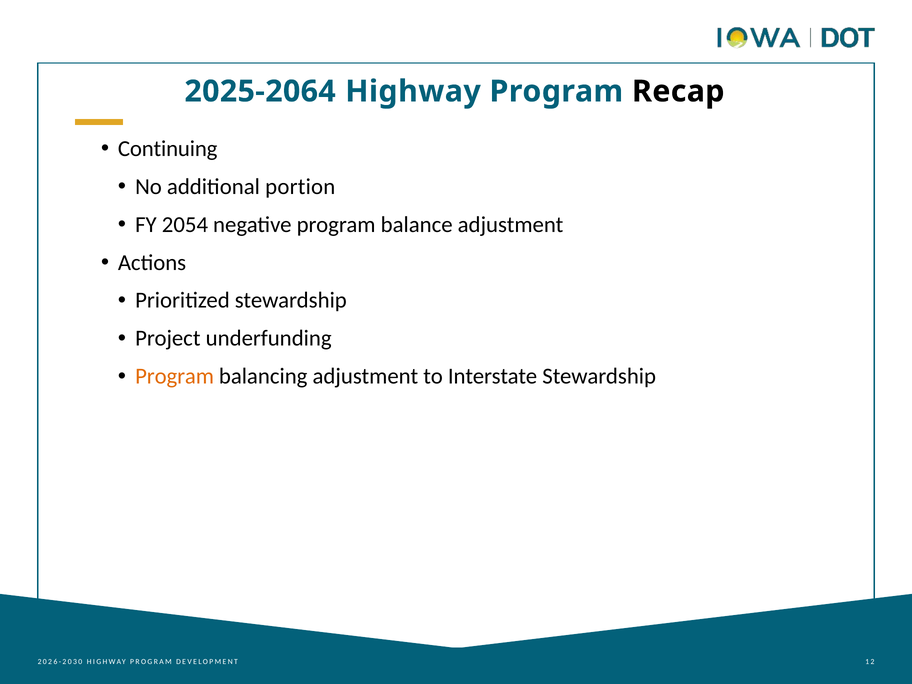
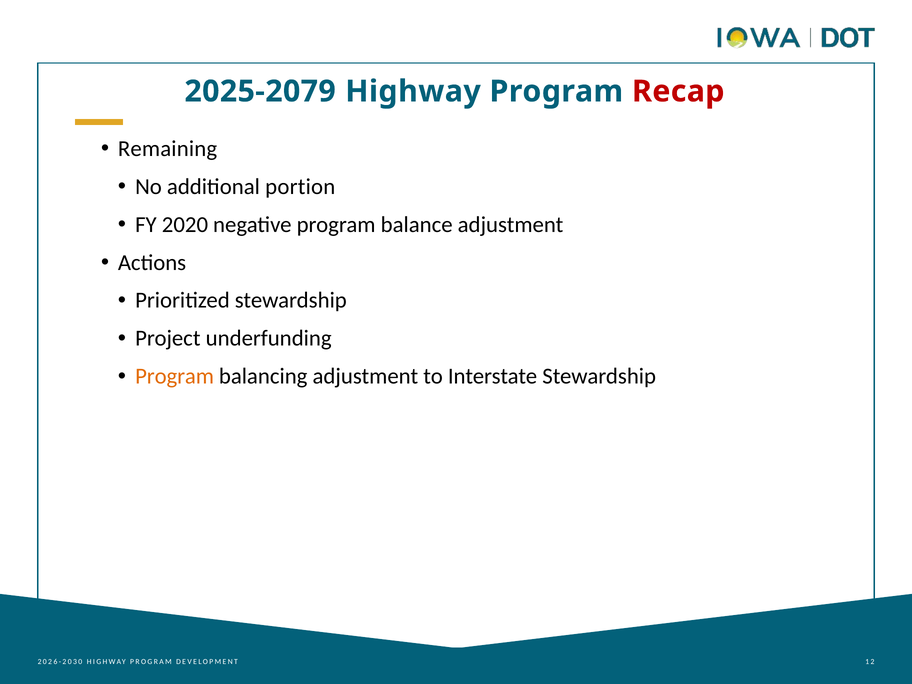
2025-2064: 2025-2064 -> 2025-2079 (260, 91)
Recap colour: black -> red (678, 91)
Continuing: Continuing -> Remaining (168, 149)
2054: 2054 -> 2020 (185, 225)
